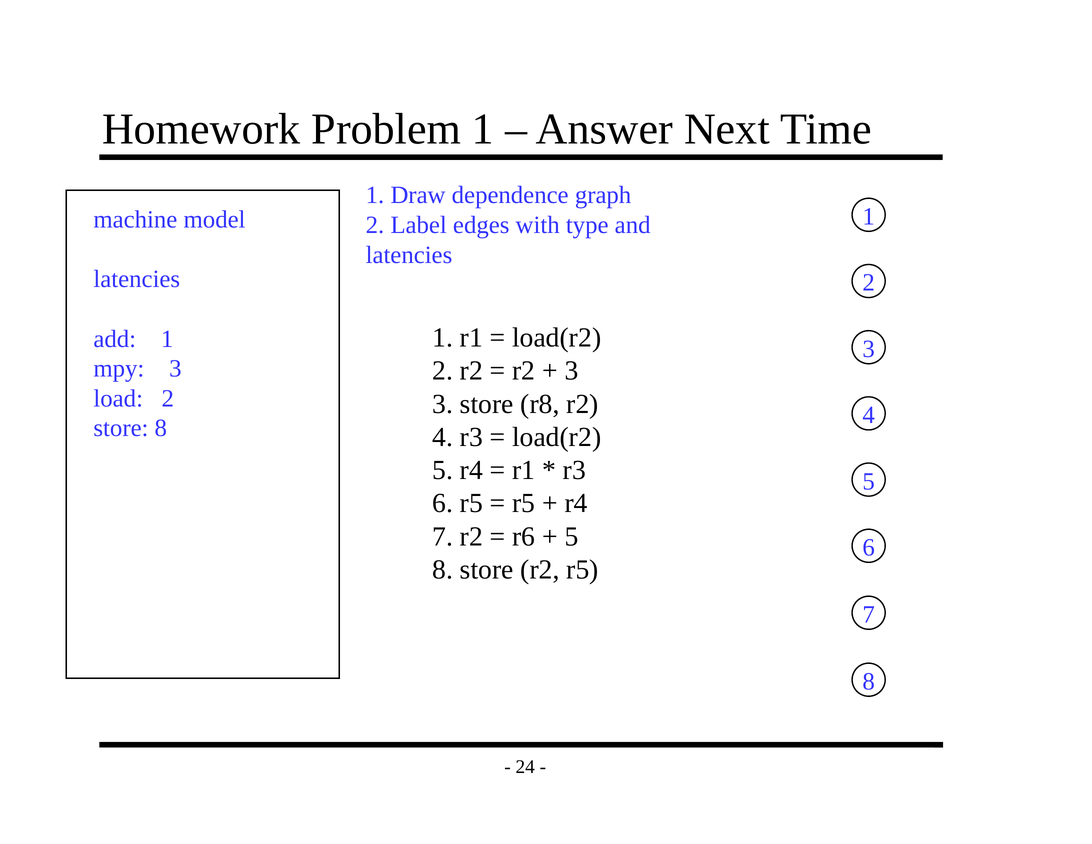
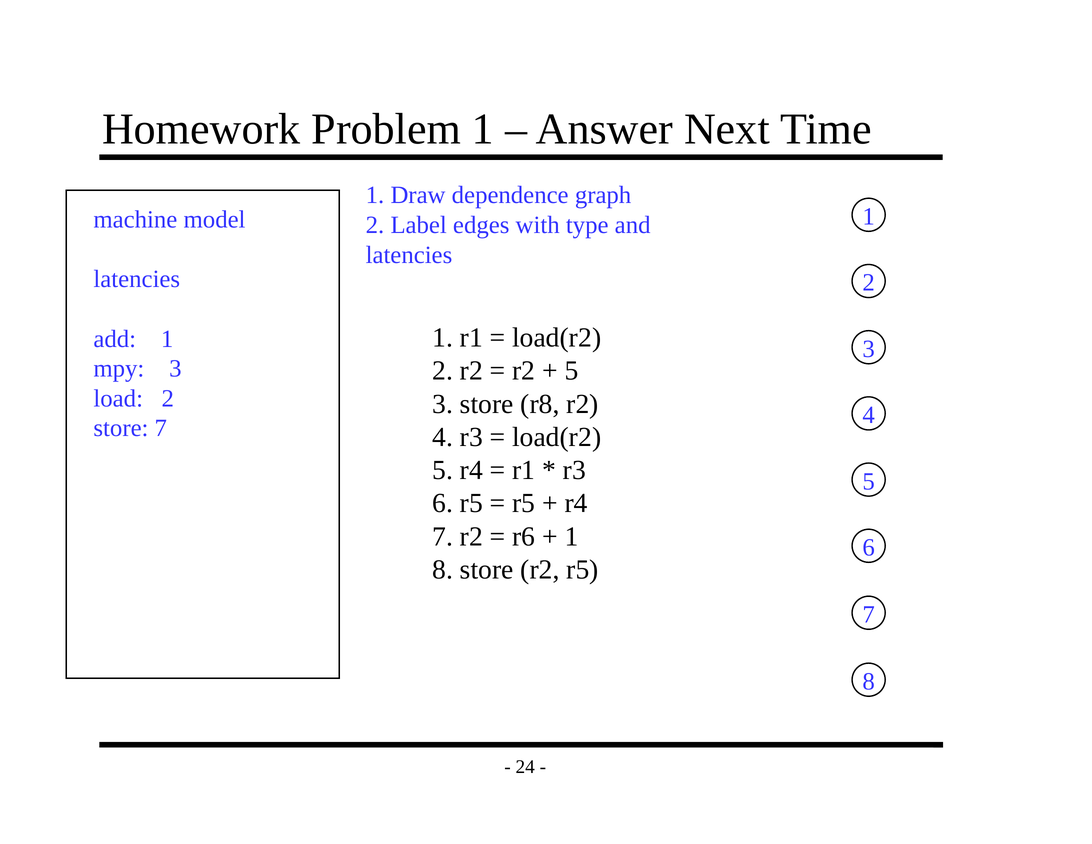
3: 3 -> 5 (571, 371)
store 8: 8 -> 7 (161, 428)
5: 5 -> 1 (571, 536)
